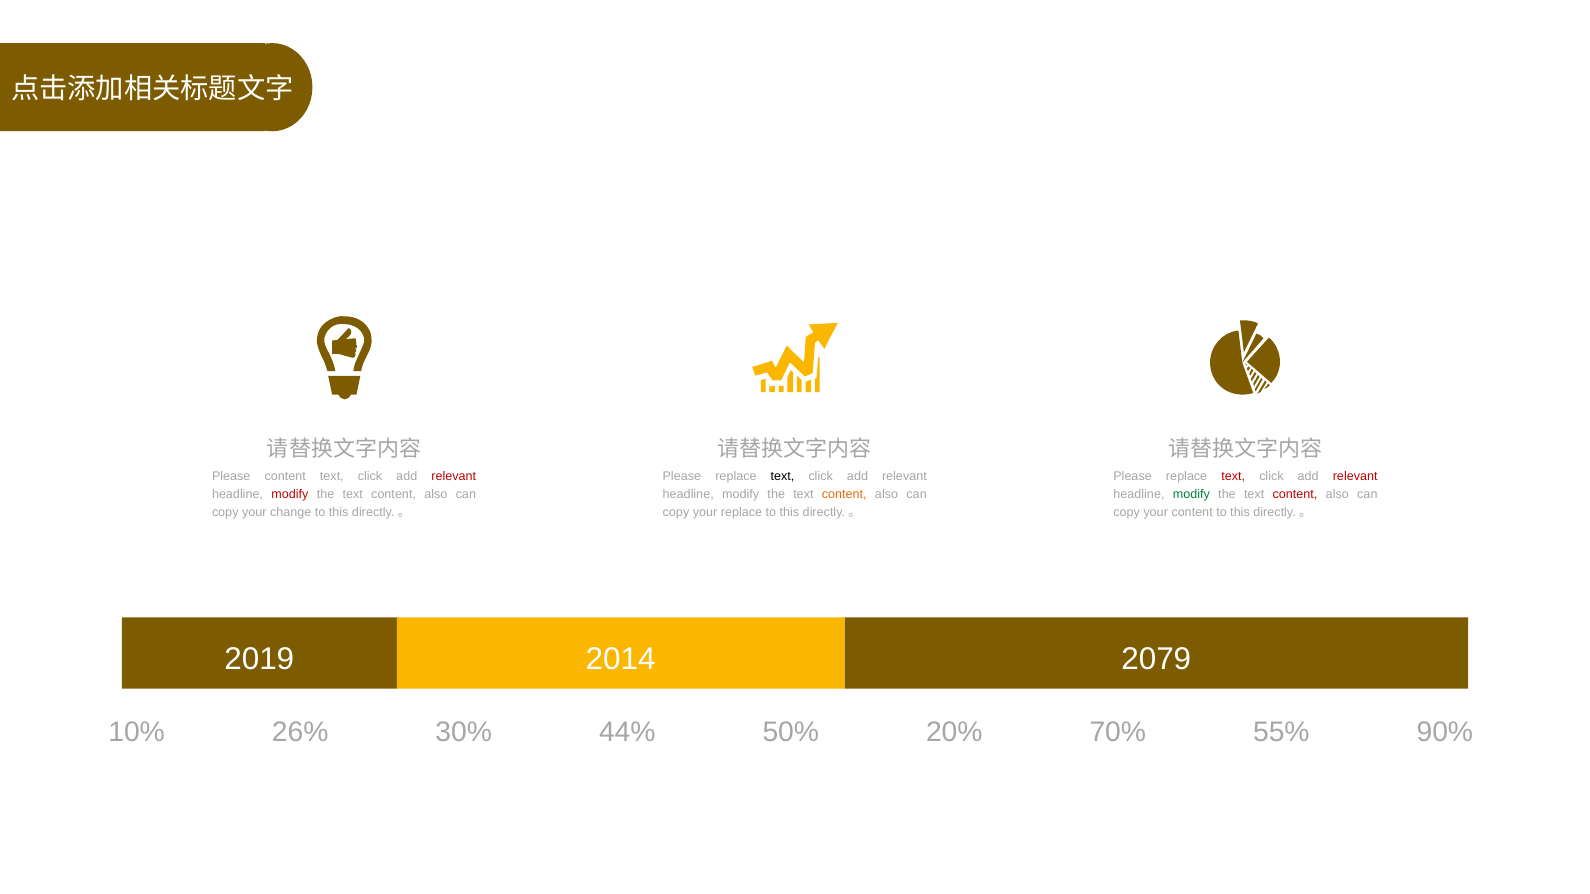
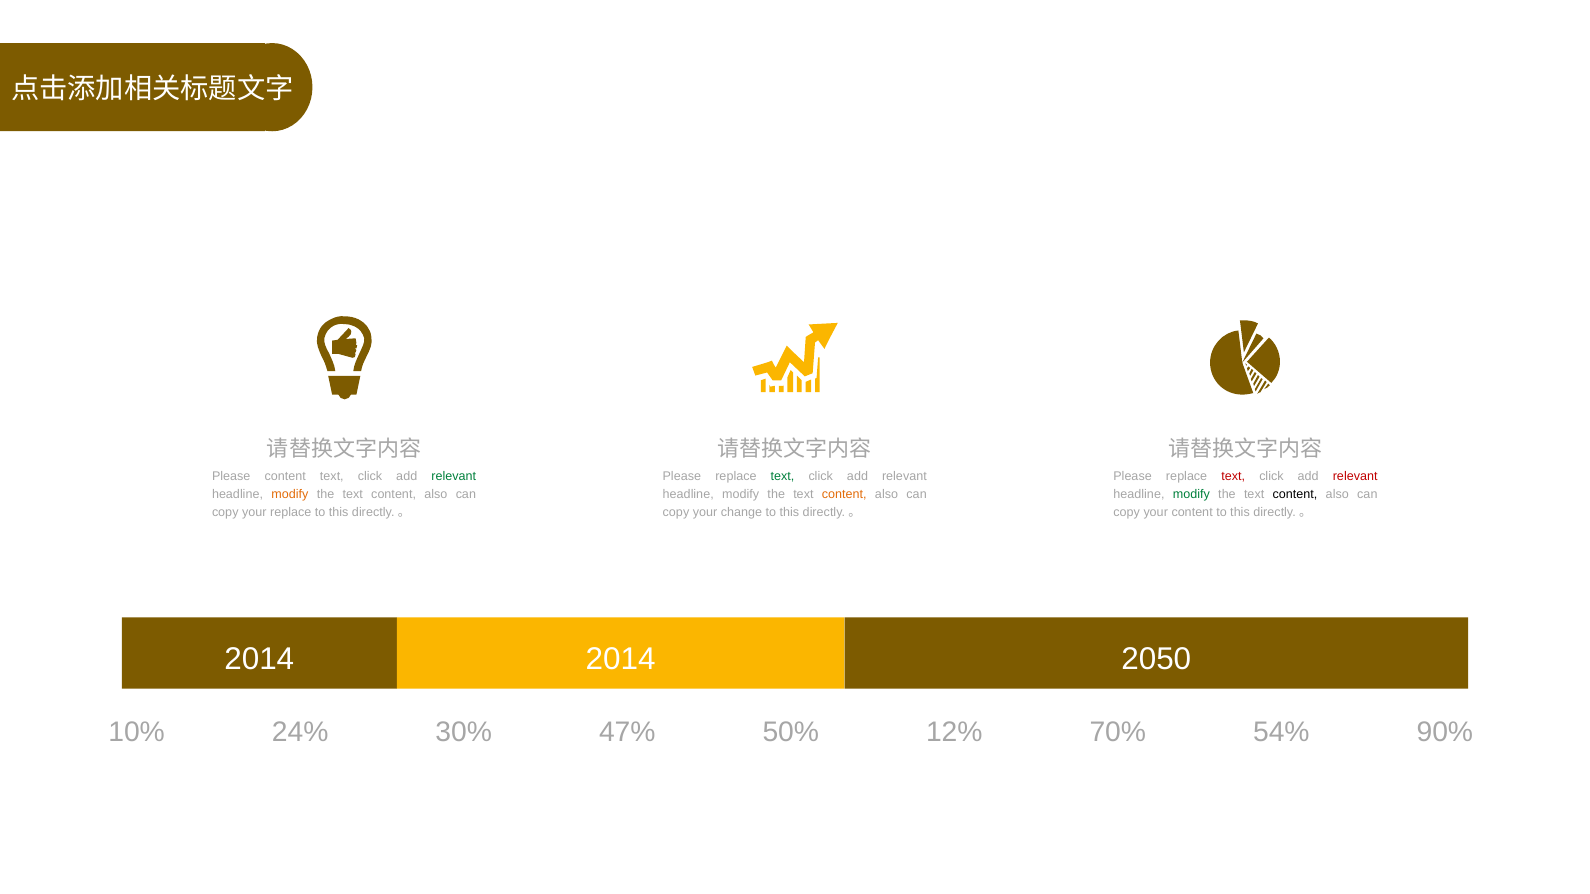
relevant colour: red -> green (454, 476)
text colour: black -> green (782, 476)
modify colour: red -> orange (290, 494)
content colour: red -> black (1295, 494)
your change: change -> replace (291, 512)
your replace: replace -> change (741, 512)
2019: 2019 -> 2014 (259, 659)
2079: 2079 -> 2050 (1156, 659)
26%: 26% -> 24% (300, 732)
44%: 44% -> 47% (627, 733)
20%: 20% -> 12% (954, 732)
55%: 55% -> 54% (1281, 732)
